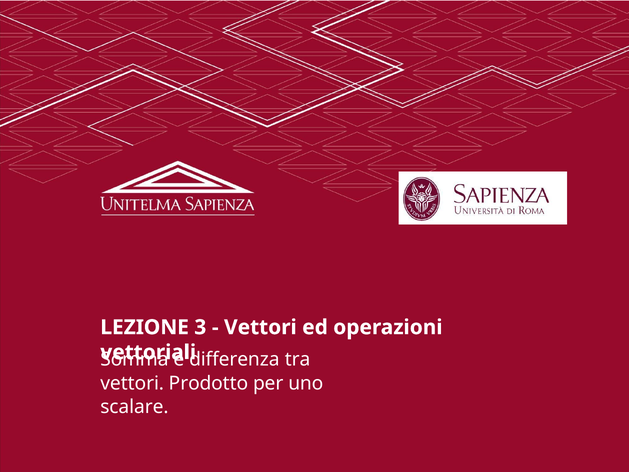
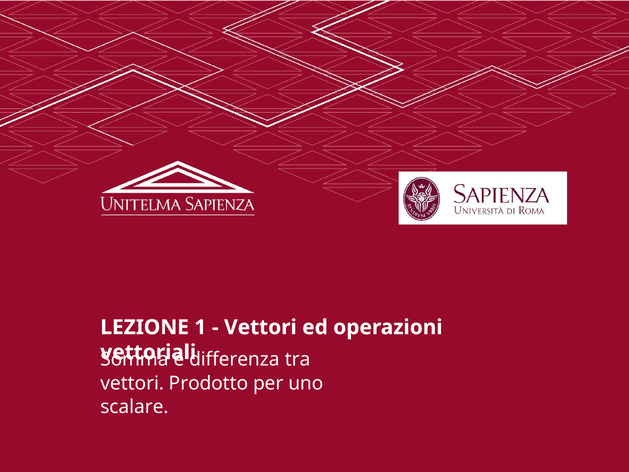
3: 3 -> 1 (200, 327)
